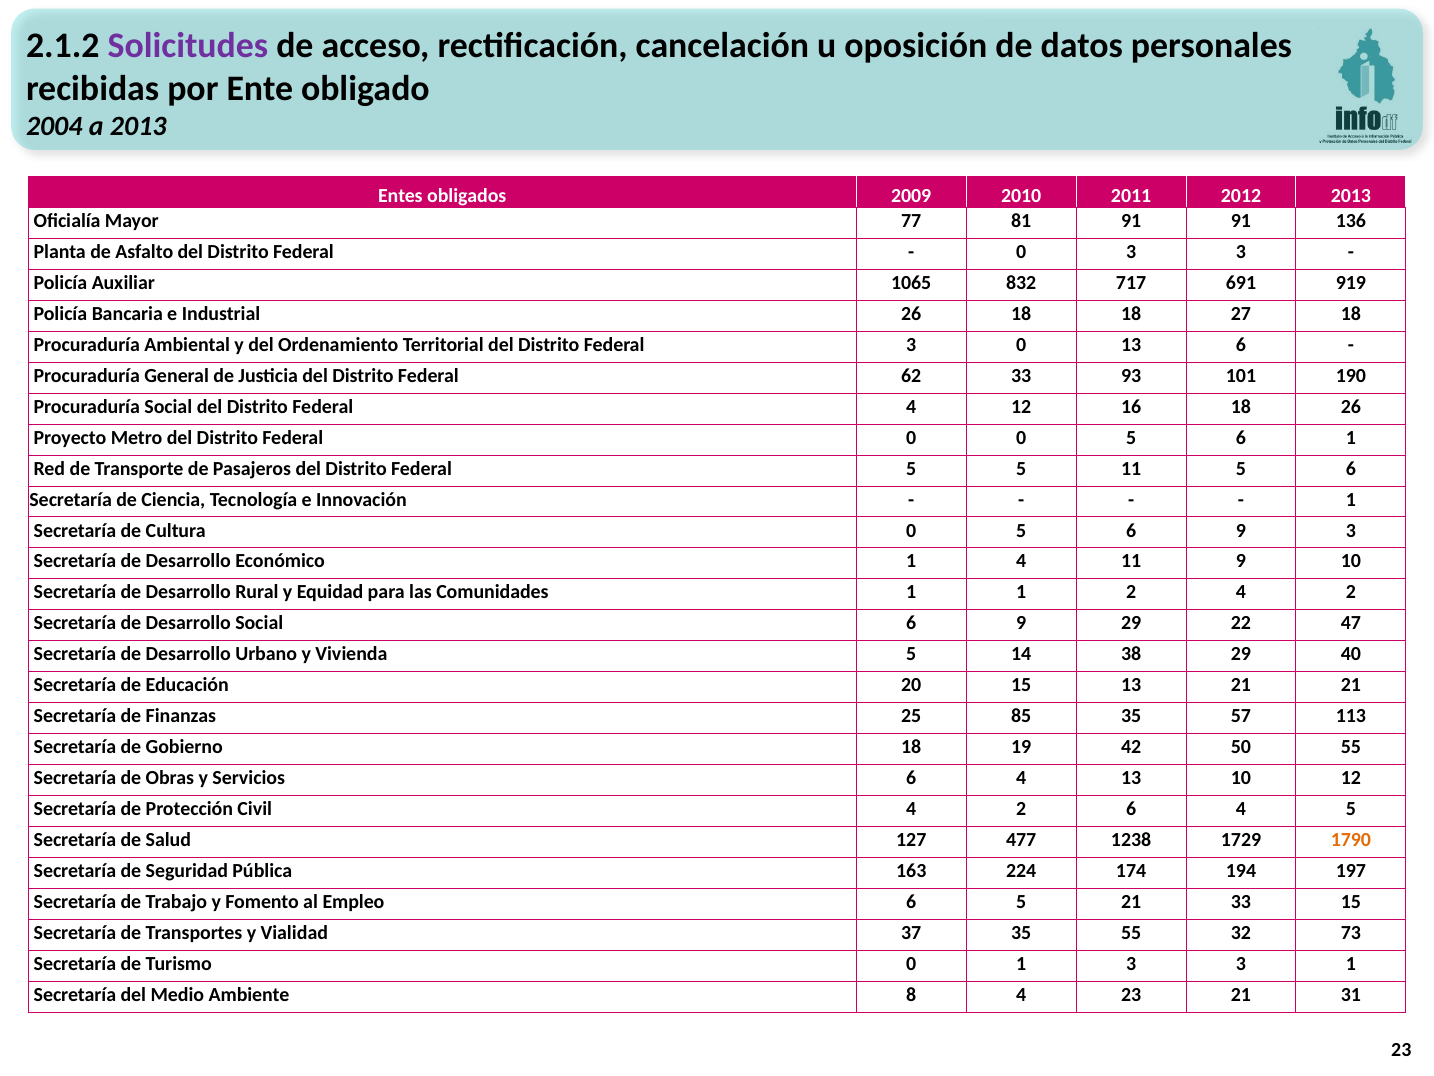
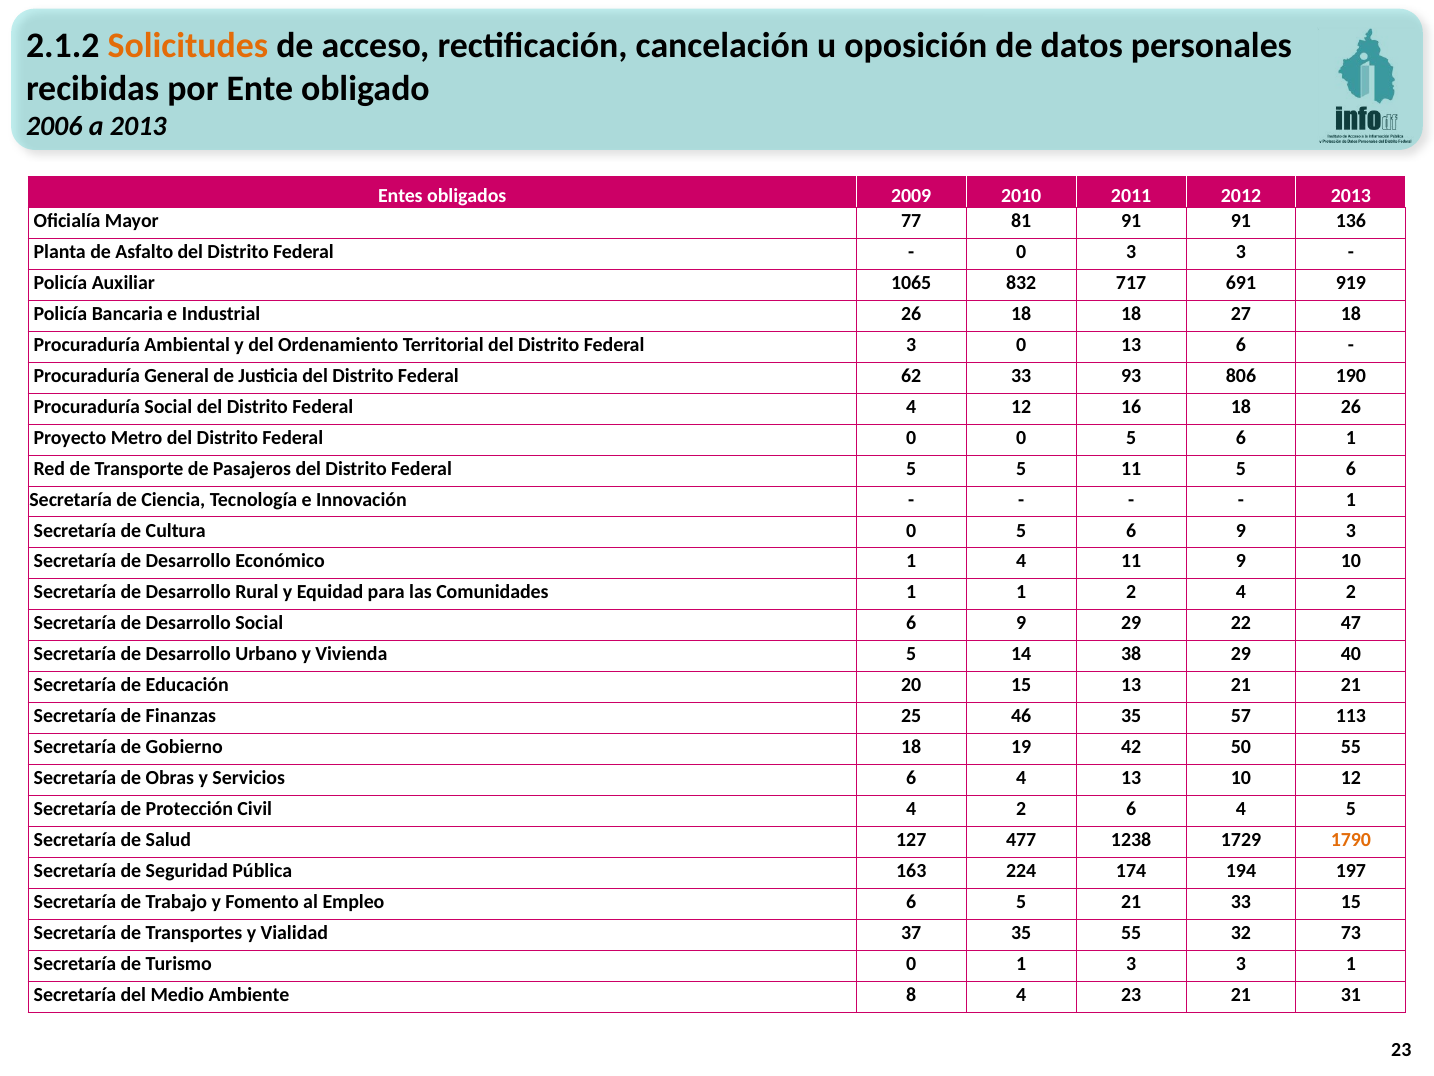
Solicitudes colour: purple -> orange (188, 45)
2004: 2004 -> 2006 (54, 126)
101: 101 -> 806 (1241, 376)
85: 85 -> 46 (1021, 716)
